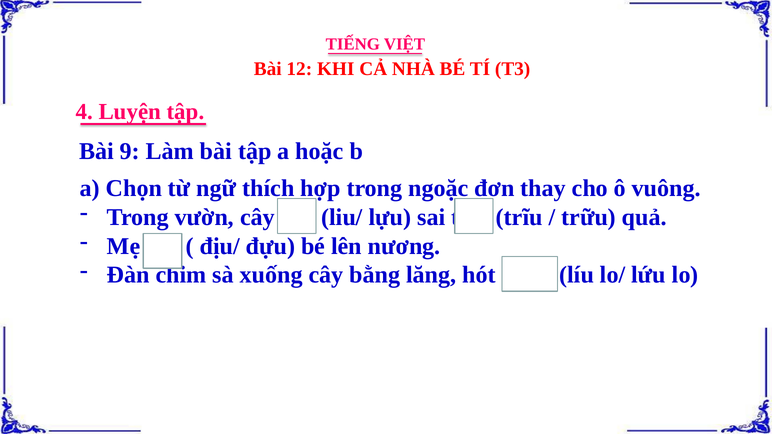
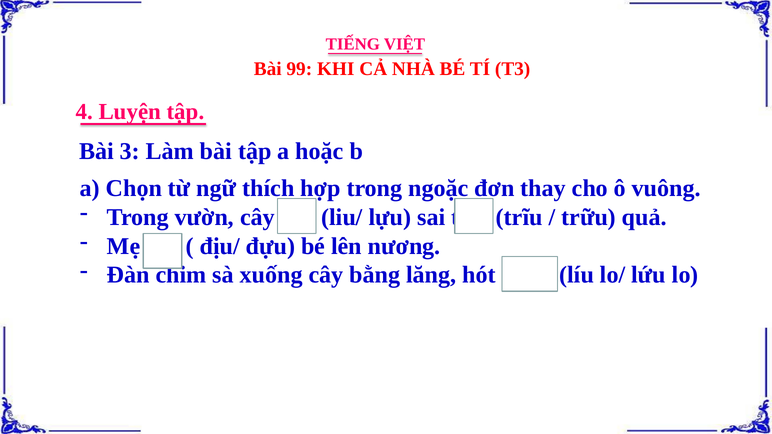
12: 12 -> 99 (299, 69)
9: 9 -> 3 (130, 151)
